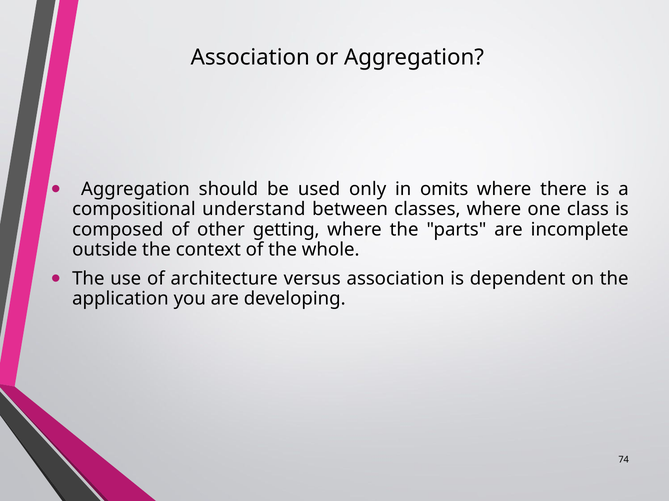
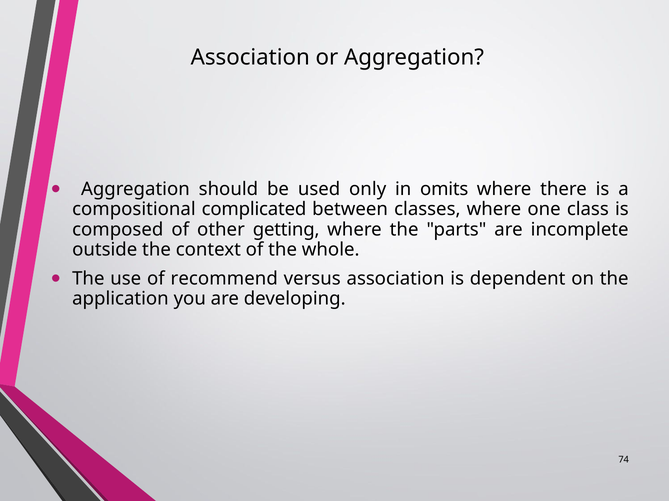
understand: understand -> complicated (254, 210)
architecture: architecture -> recommend (224, 279)
